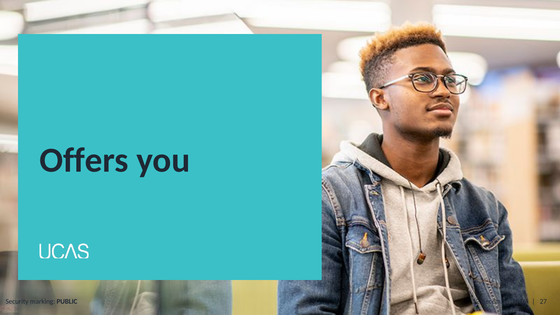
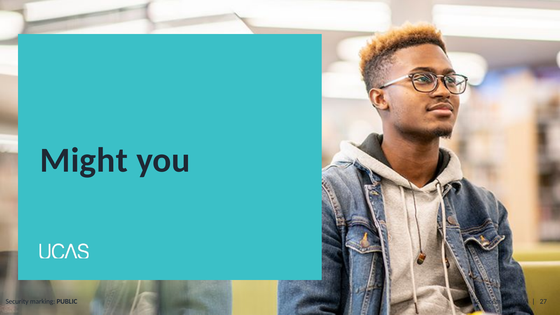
Offers: Offers -> Might (84, 160)
